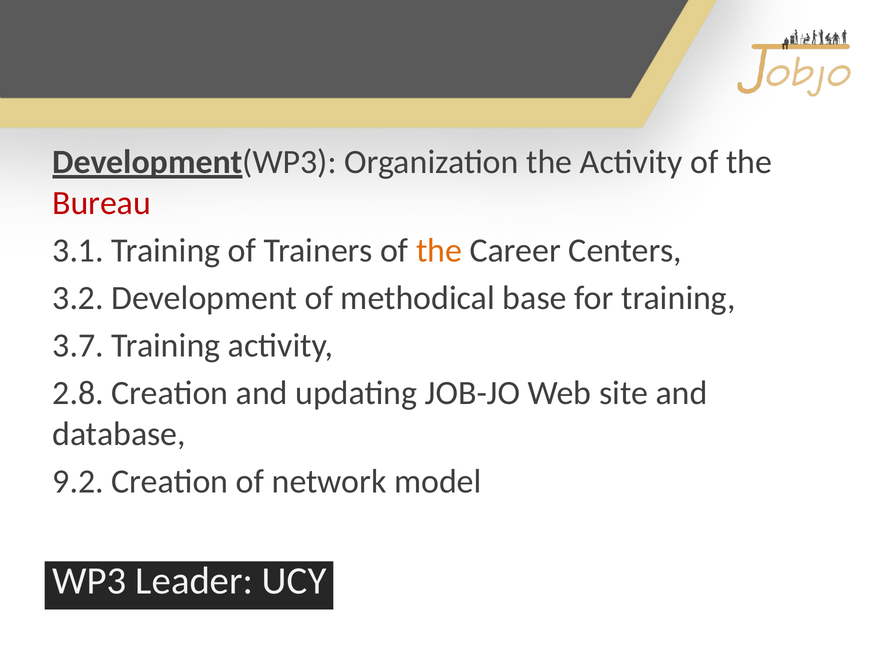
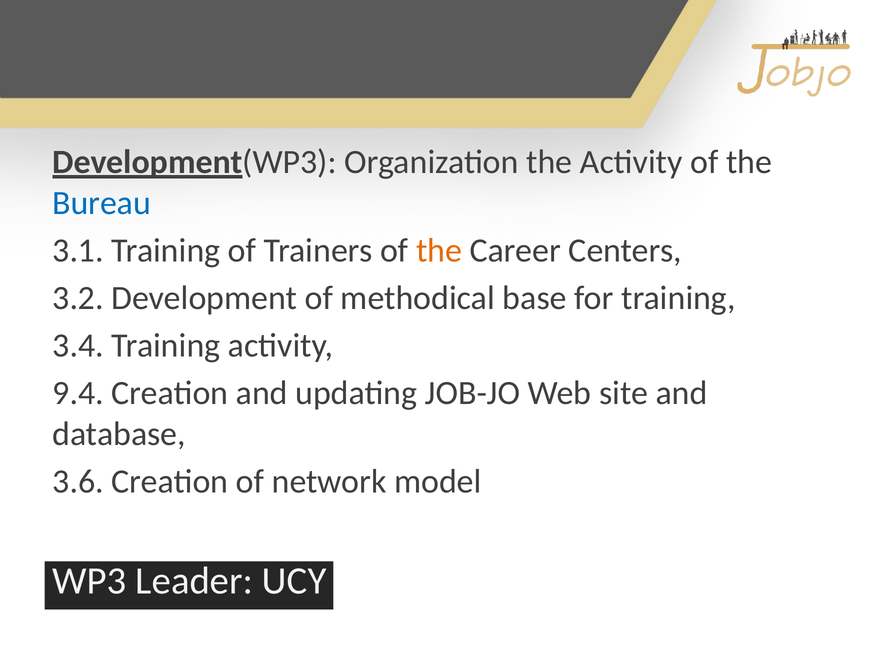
Bureau colour: red -> blue (102, 203)
3.7: 3.7 -> 3.4 (78, 345)
2.8: 2.8 -> 9.4 (78, 393)
9.2: 9.2 -> 3.6 (78, 481)
